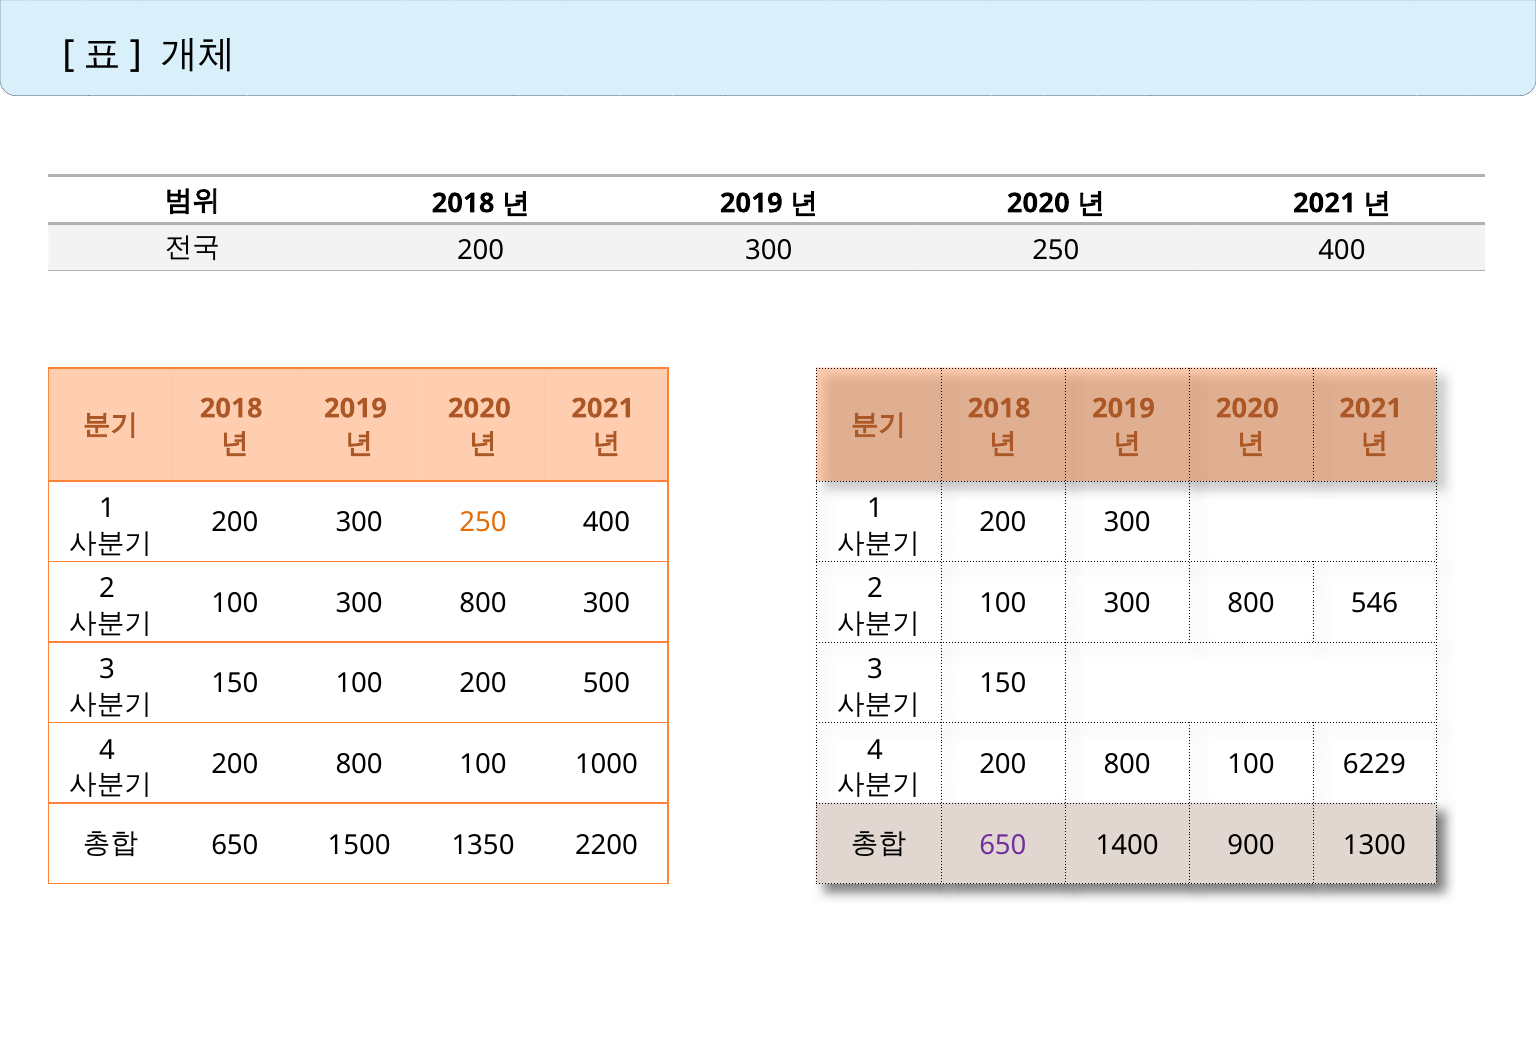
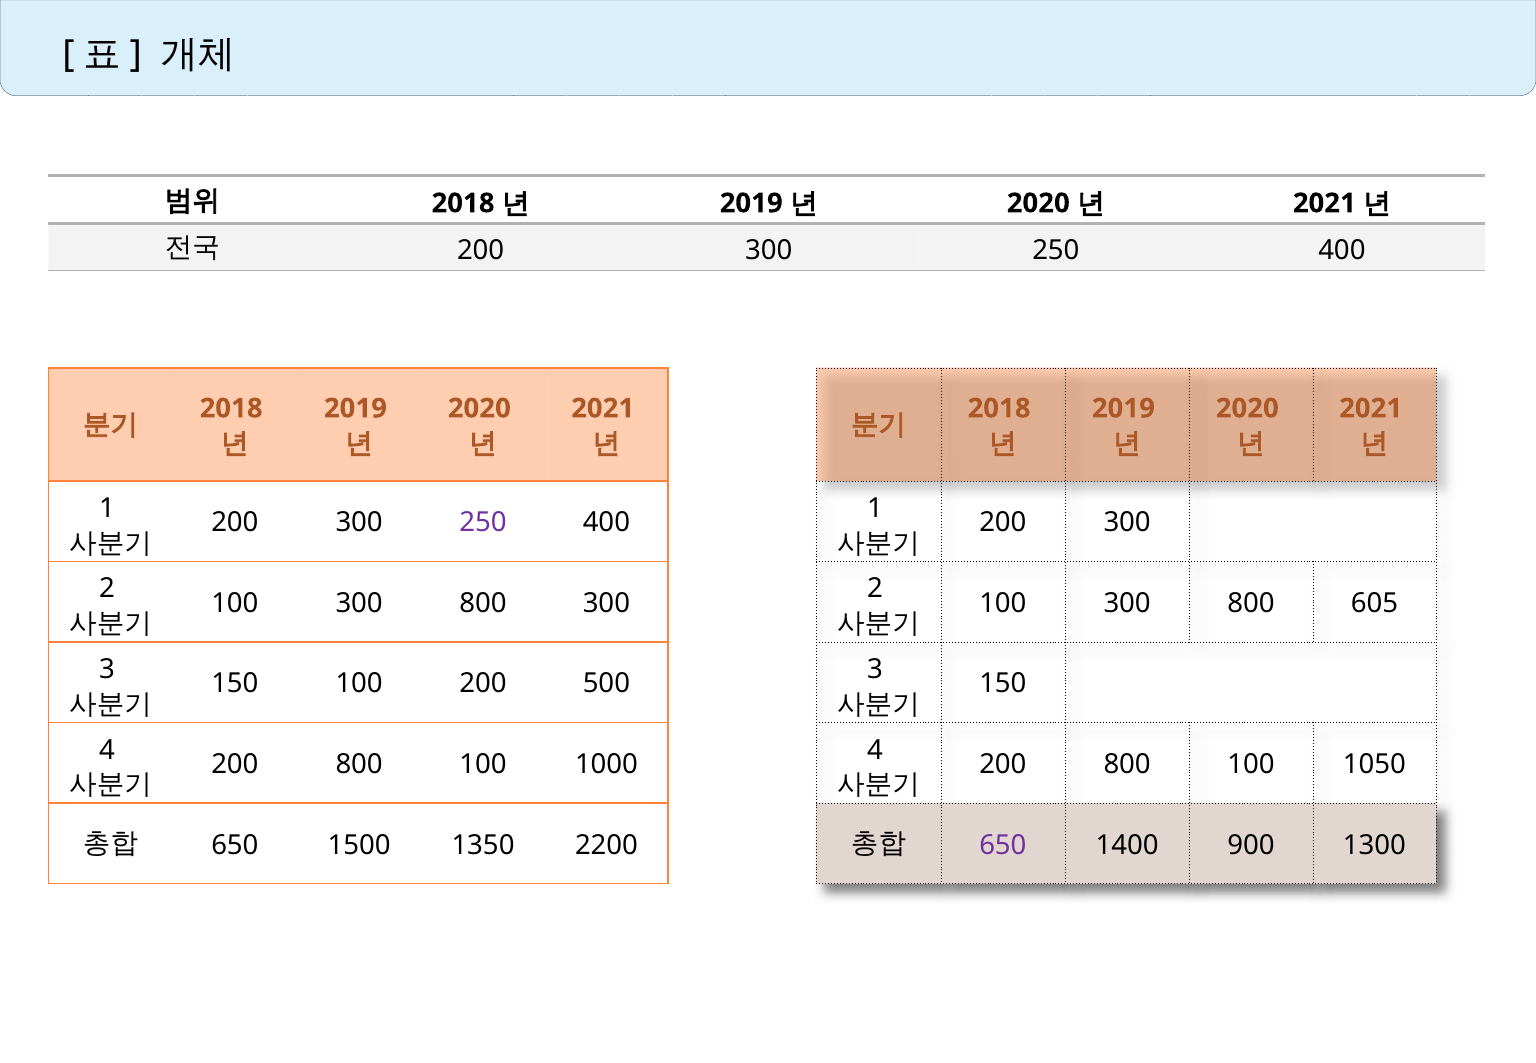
250 colour: orange -> purple (483, 523)
546: 546 -> 605 (1374, 603)
6229: 6229 -> 1050 (1374, 765)
